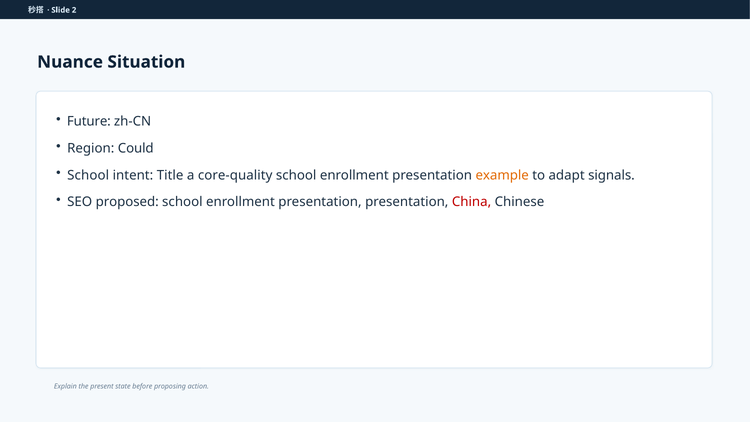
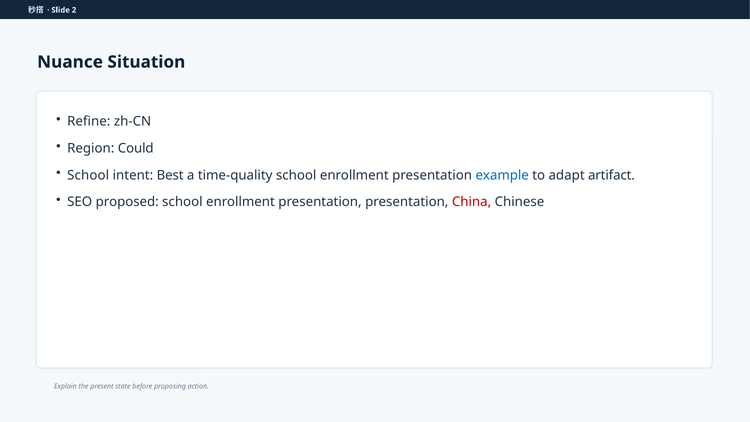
Future: Future -> Refine (89, 121)
Title: Title -> Best (170, 175)
core-quality: core-quality -> time-quality (235, 175)
example colour: orange -> blue (502, 175)
signals: signals -> artifact (611, 175)
